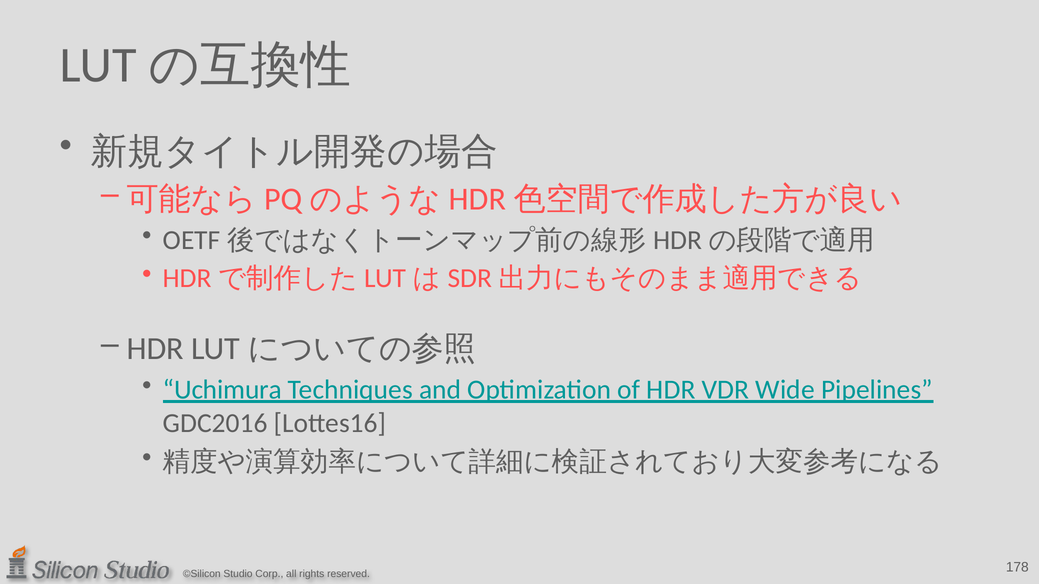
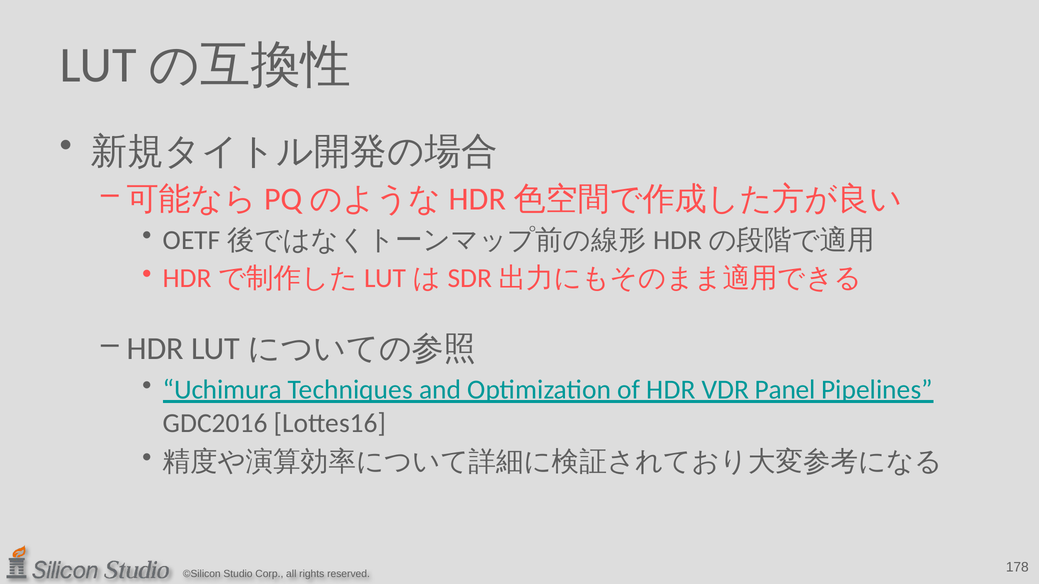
Wide: Wide -> Panel (785, 390)
